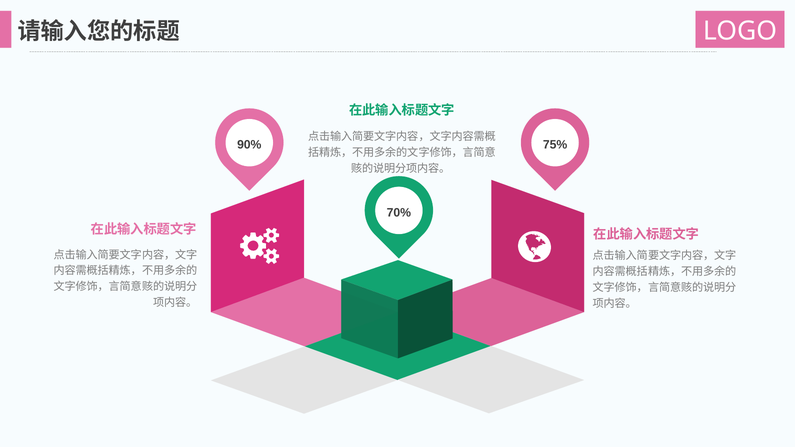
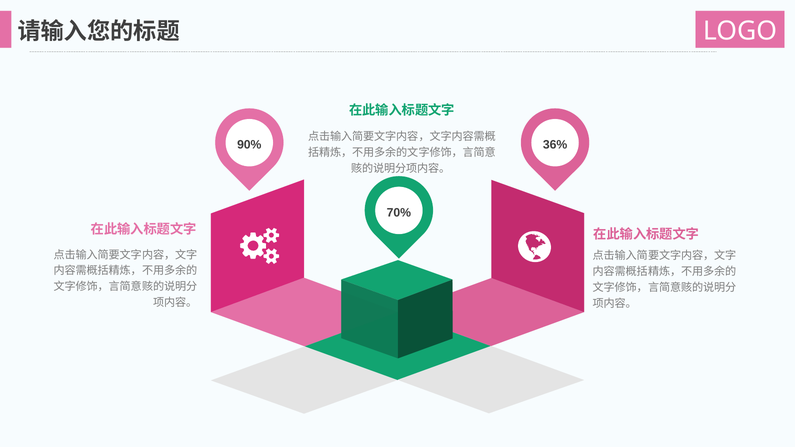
75%: 75% -> 36% (555, 145)
